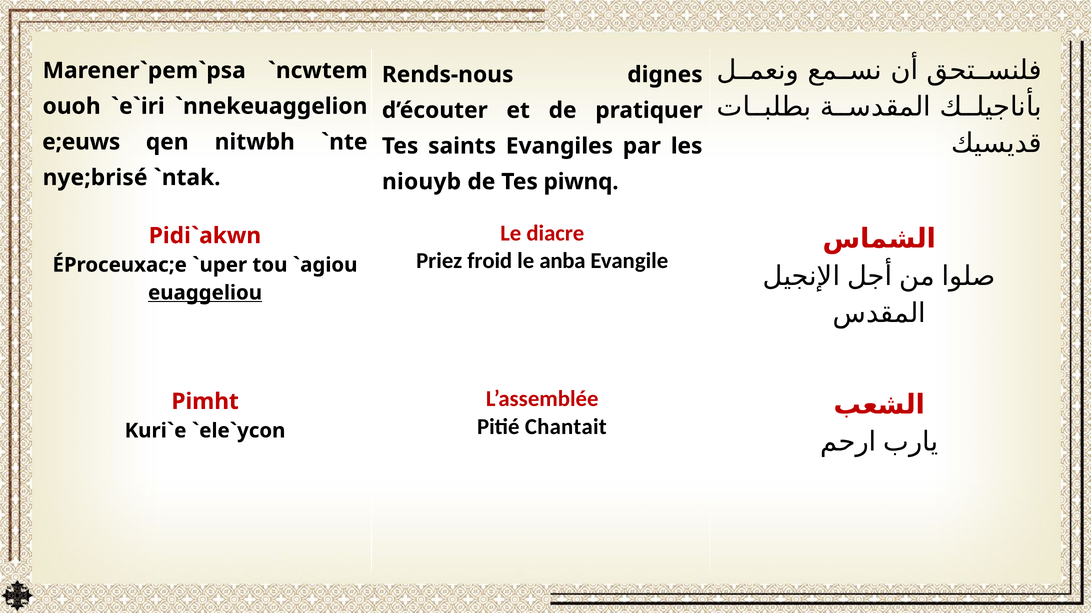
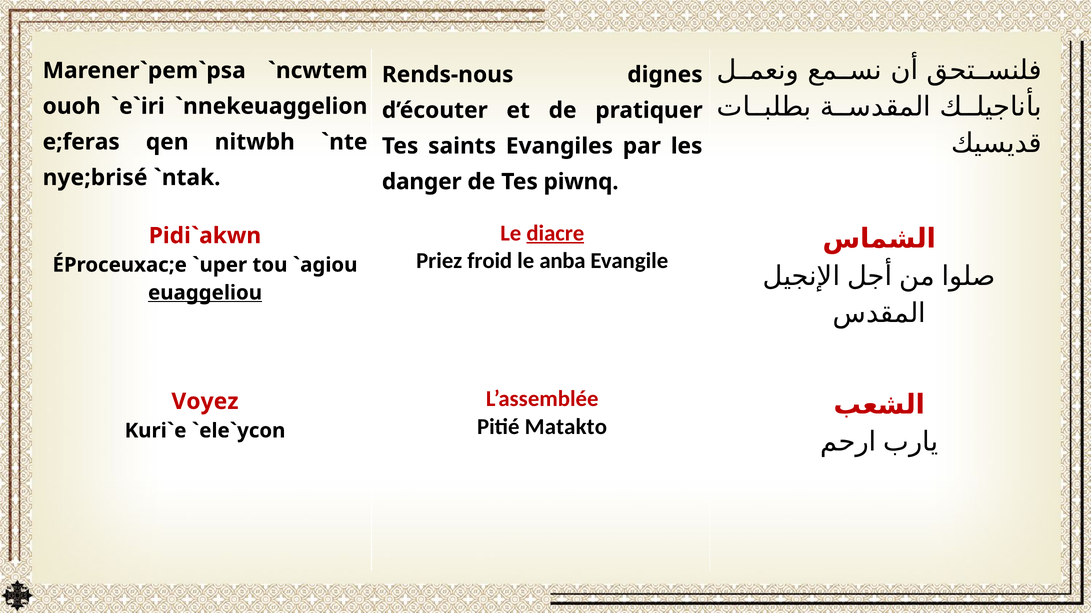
e;euws: e;euws -> e;feras (81, 142)
niouyb: niouyb -> danger (422, 182)
diacre underline: none -> present (555, 233)
Pimht: Pimht -> Voyez (205, 402)
Chantait: Chantait -> Matakto (566, 427)
